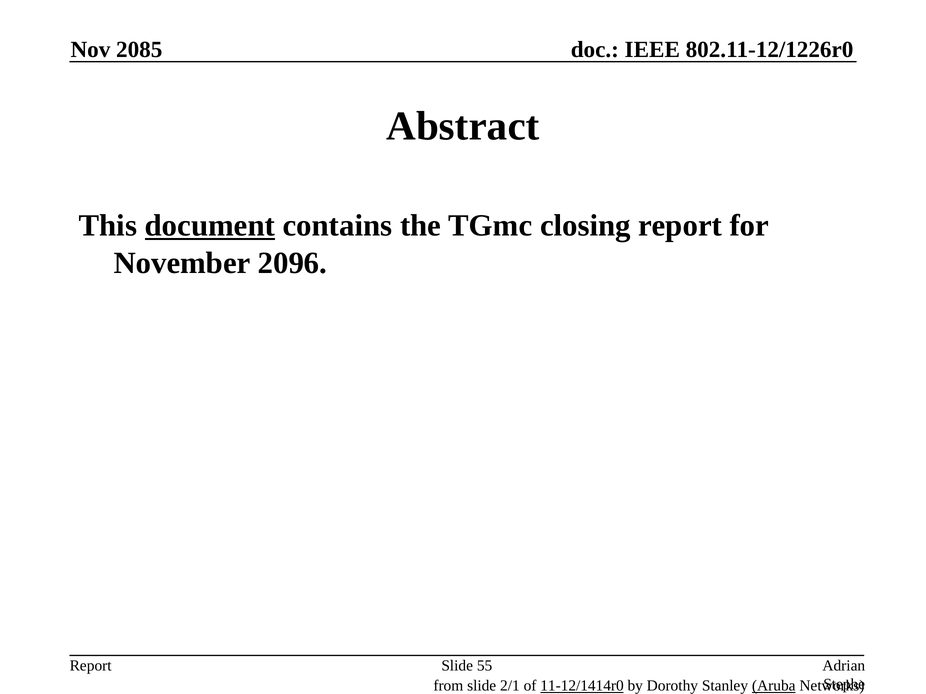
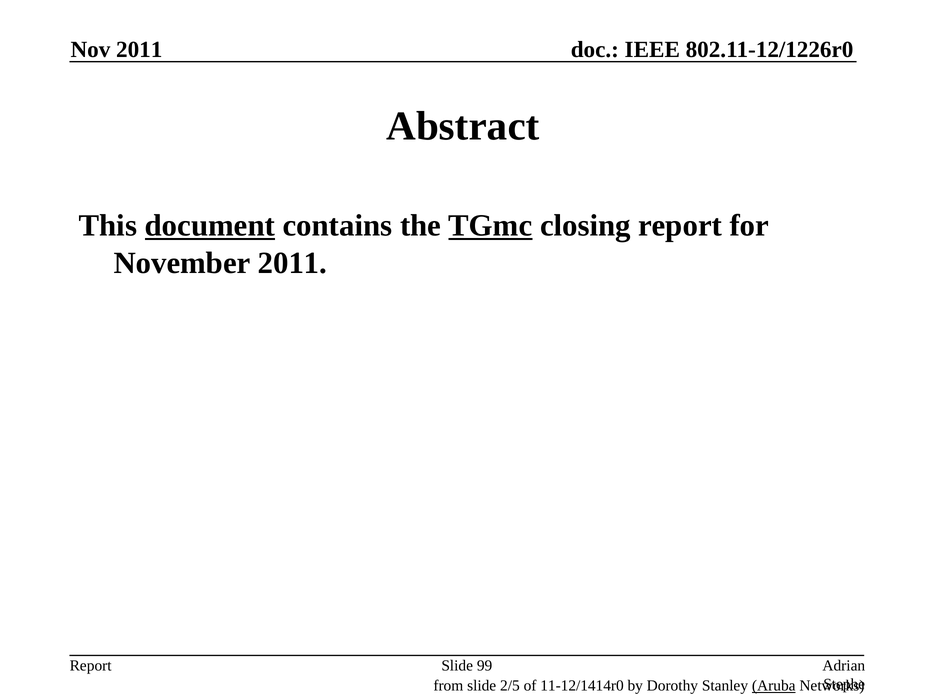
Nov 2085: 2085 -> 2011 (139, 49)
TGmc underline: none -> present (490, 226)
November 2096: 2096 -> 2011 (292, 263)
55: 55 -> 99 (485, 666)
2/1: 2/1 -> 2/5 (510, 686)
11-12/1414r0 underline: present -> none (582, 686)
